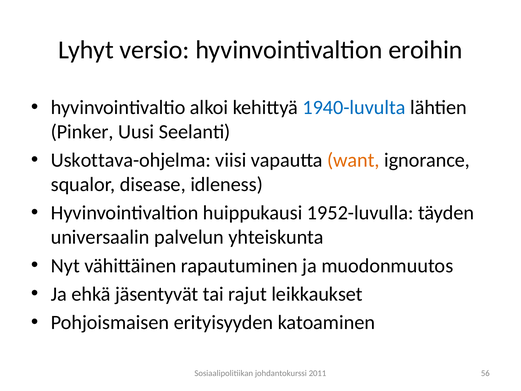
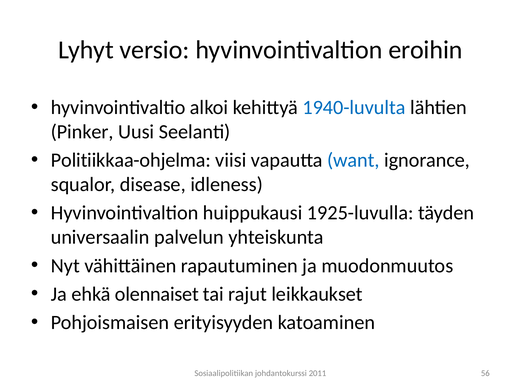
Uskottava-ohjelma: Uskottava-ohjelma -> Politiikkaa-ohjelma (131, 160)
want colour: orange -> blue (353, 160)
1952-luvulla: 1952-luvulla -> 1925-luvulla (360, 213)
jäsentyvät: jäsentyvät -> olennaiset (157, 294)
